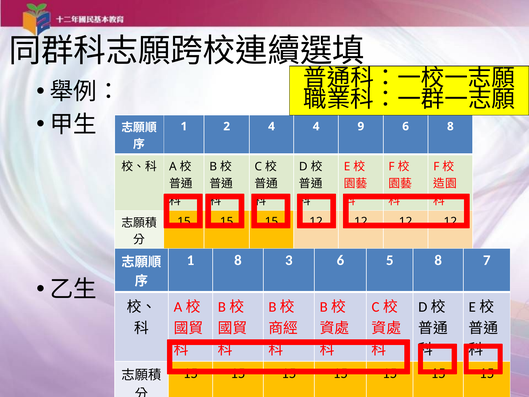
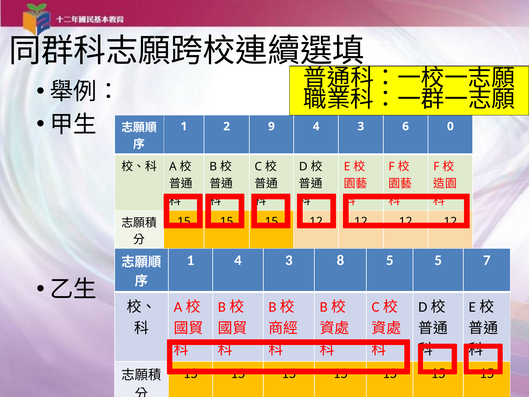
2 4: 4 -> 9 (271, 126)
9: 9 -> 3 (361, 126)
6 8: 8 -> 0 (450, 126)
1 8: 8 -> 4 (238, 260)
3 6: 6 -> 8 (340, 260)
5 8: 8 -> 5 (438, 260)
